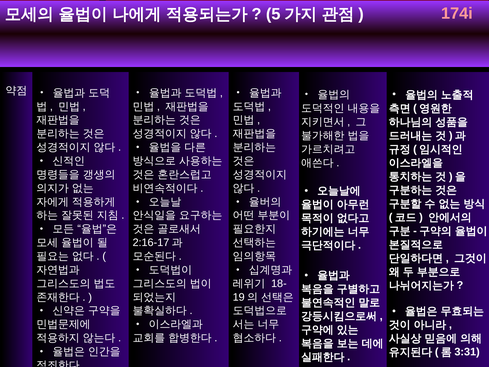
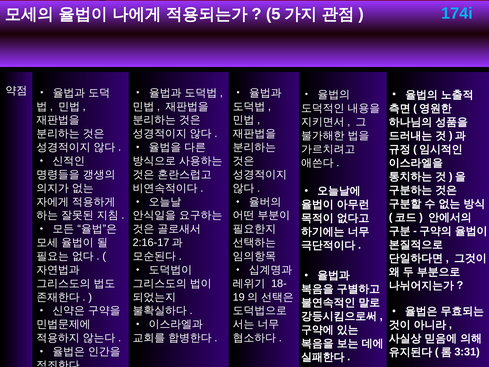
174i colour: pink -> light blue (457, 13)
